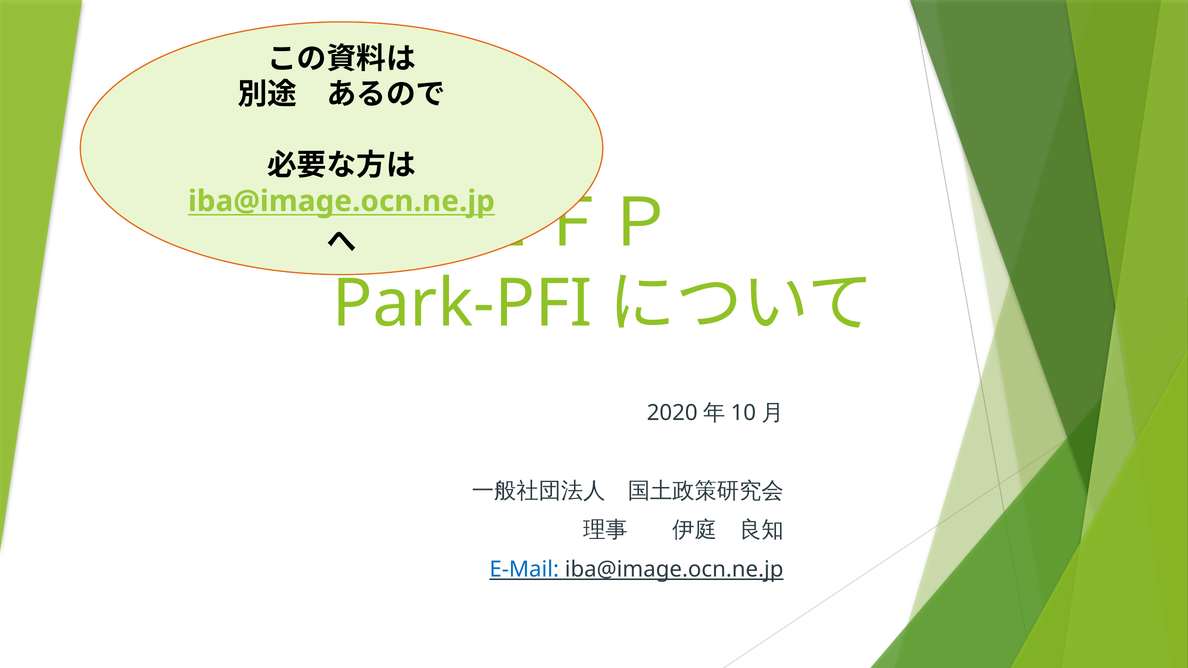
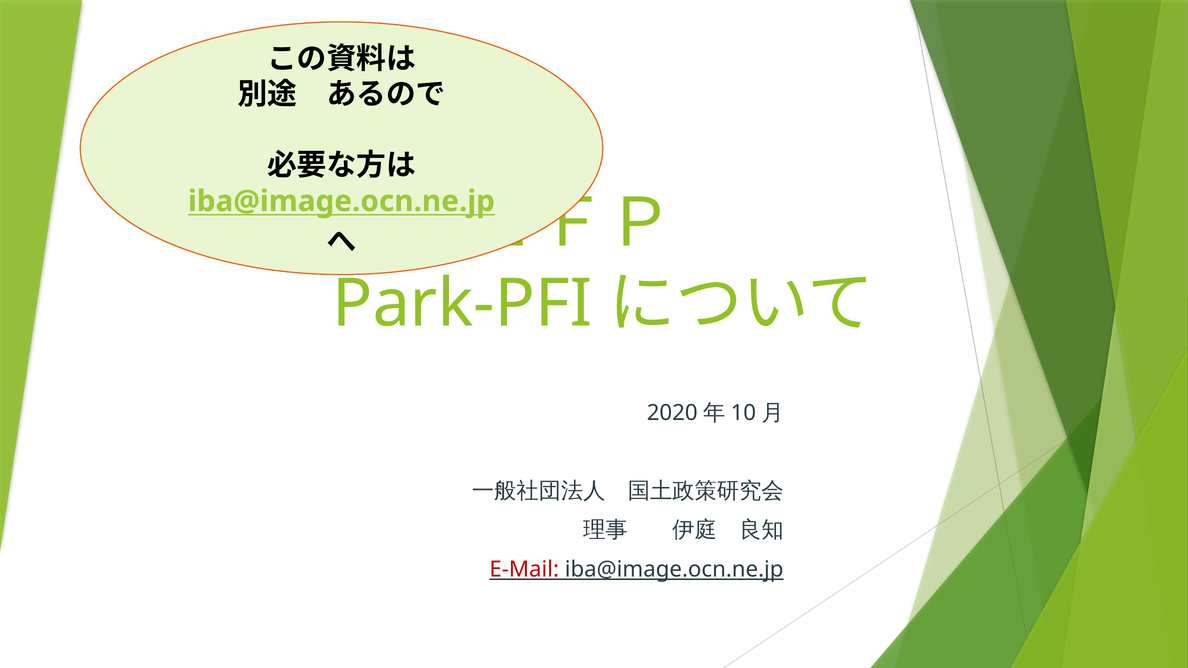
E-Mail colour: blue -> red (524, 569)
